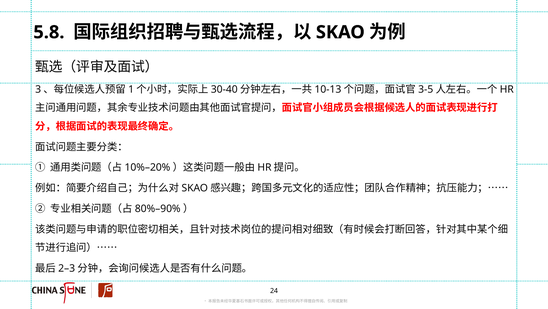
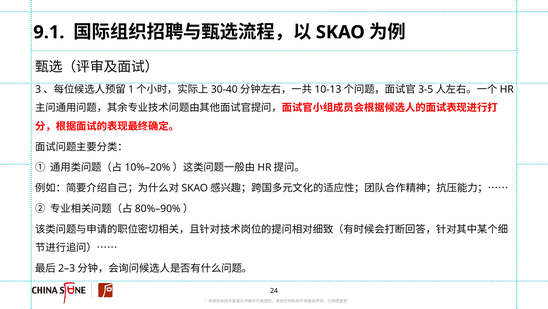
5.8: 5.8 -> 9.1 (49, 32)
